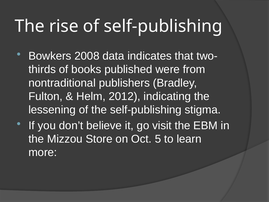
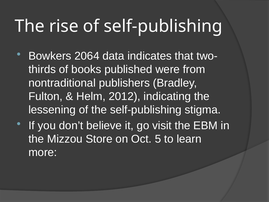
2008: 2008 -> 2064 (87, 56)
